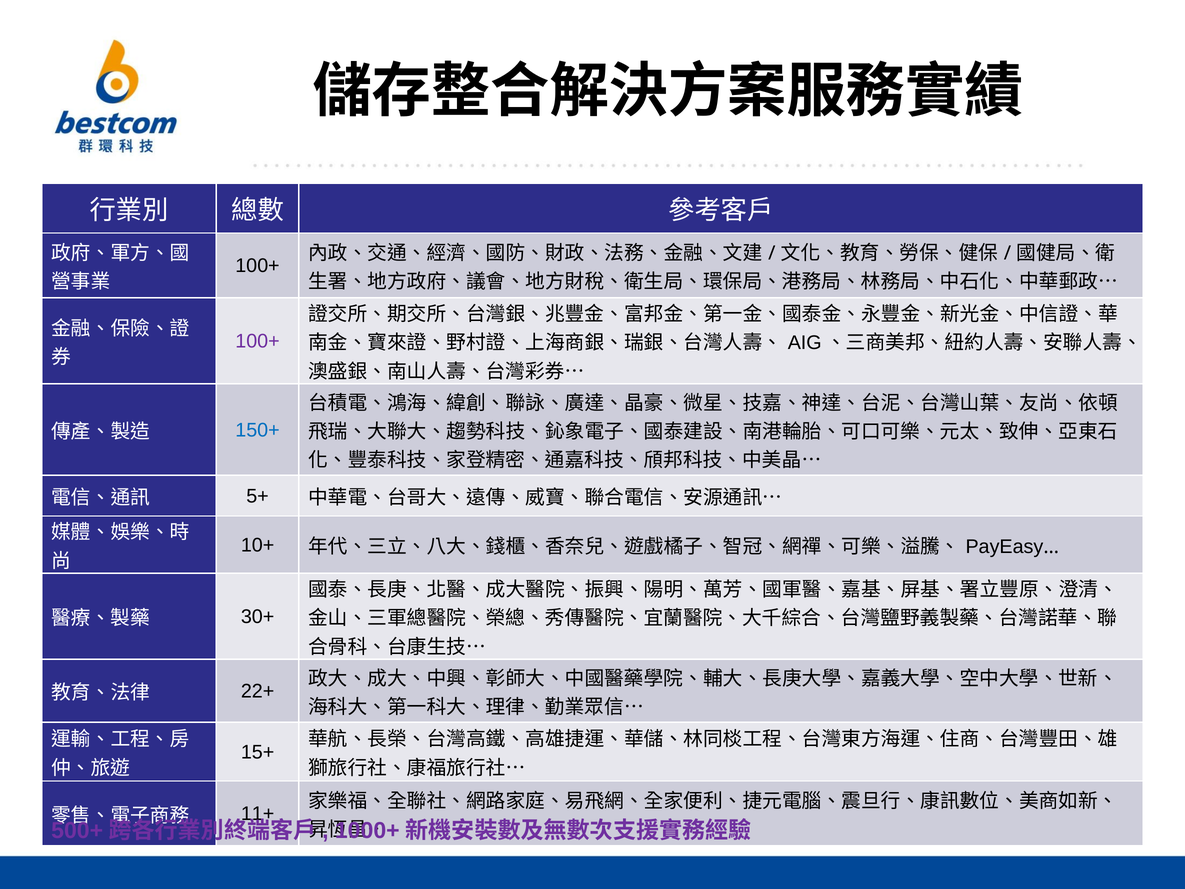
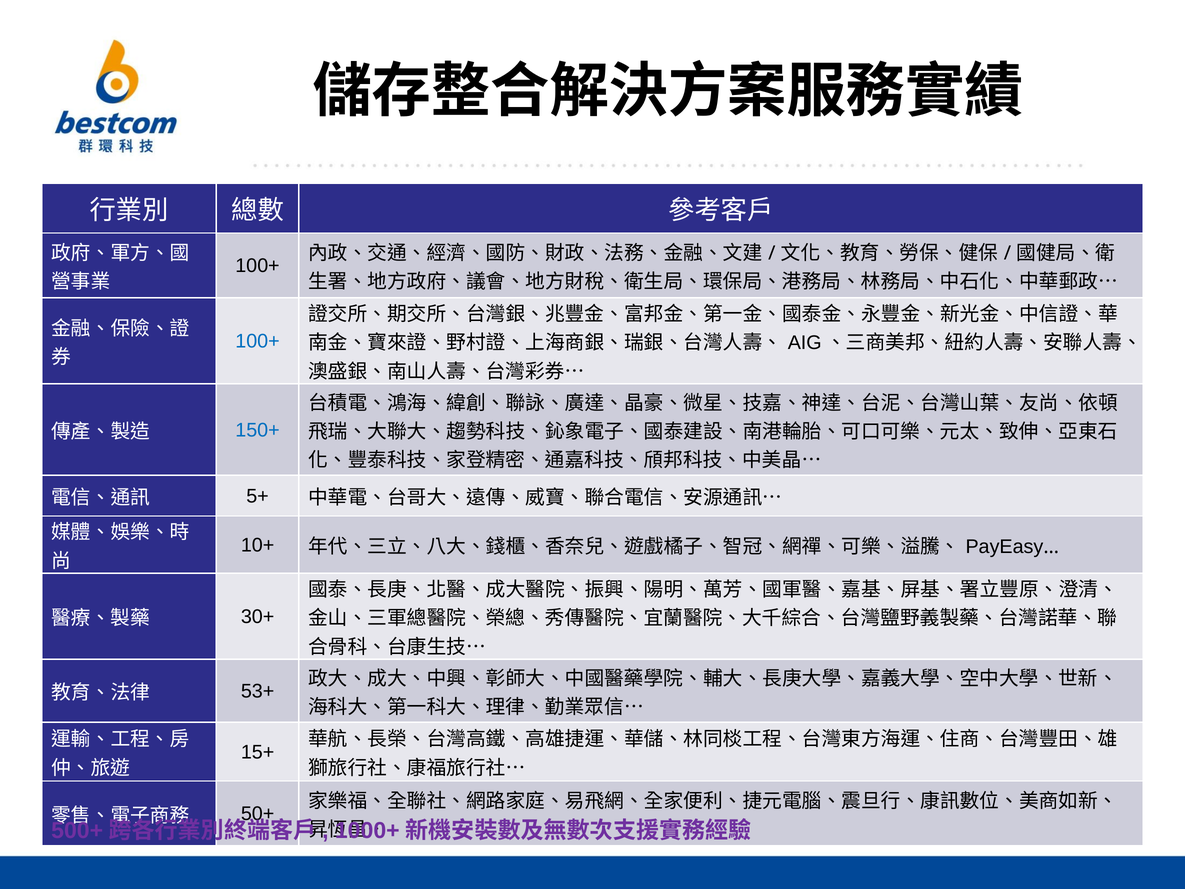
100+ colour: purple -> blue (258, 341)
22+: 22+ -> 53+ (258, 691)
11+: 11+ -> 50+ (258, 814)
